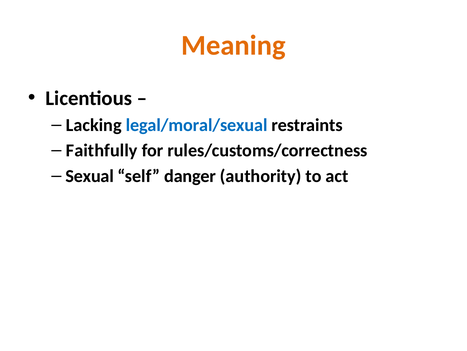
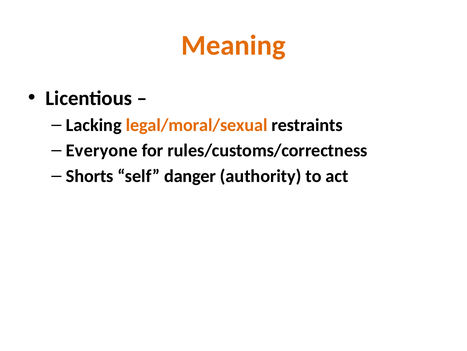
legal/moral/sexual colour: blue -> orange (197, 125)
Faithfully: Faithfully -> Everyone (102, 150)
Sexual: Sexual -> Shorts (90, 176)
